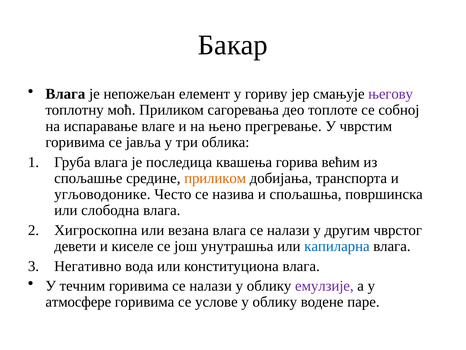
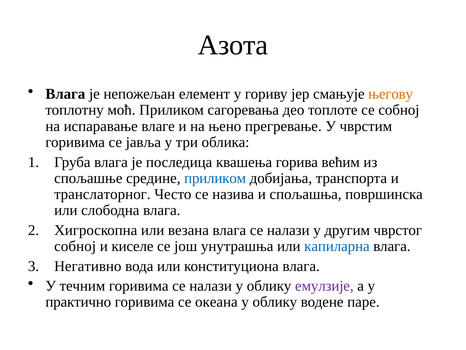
Бакар: Бакар -> Азота (233, 45)
његову colour: purple -> orange (391, 94)
приликом colour: orange -> blue (215, 178)
угљоводонике: угљоводонике -> транслаторног (102, 194)
девети: девети -> собној (75, 246)
атмосфере: атмосфере -> практично (78, 302)
услове: услове -> океана (216, 302)
